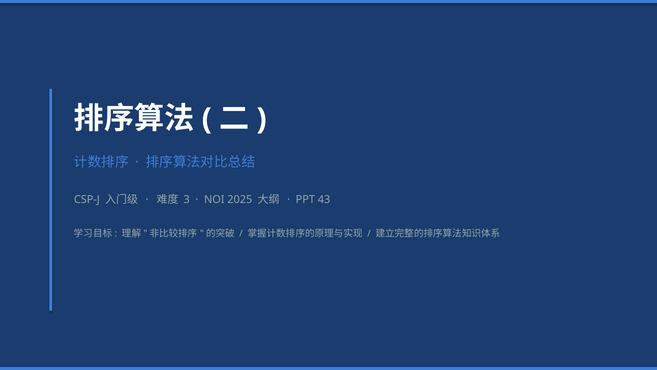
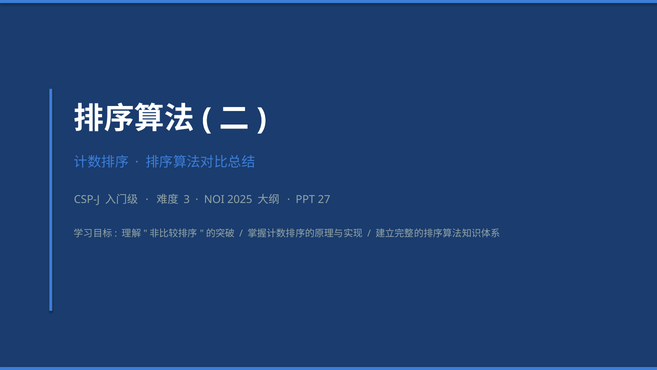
43: 43 -> 27 (324, 200)
